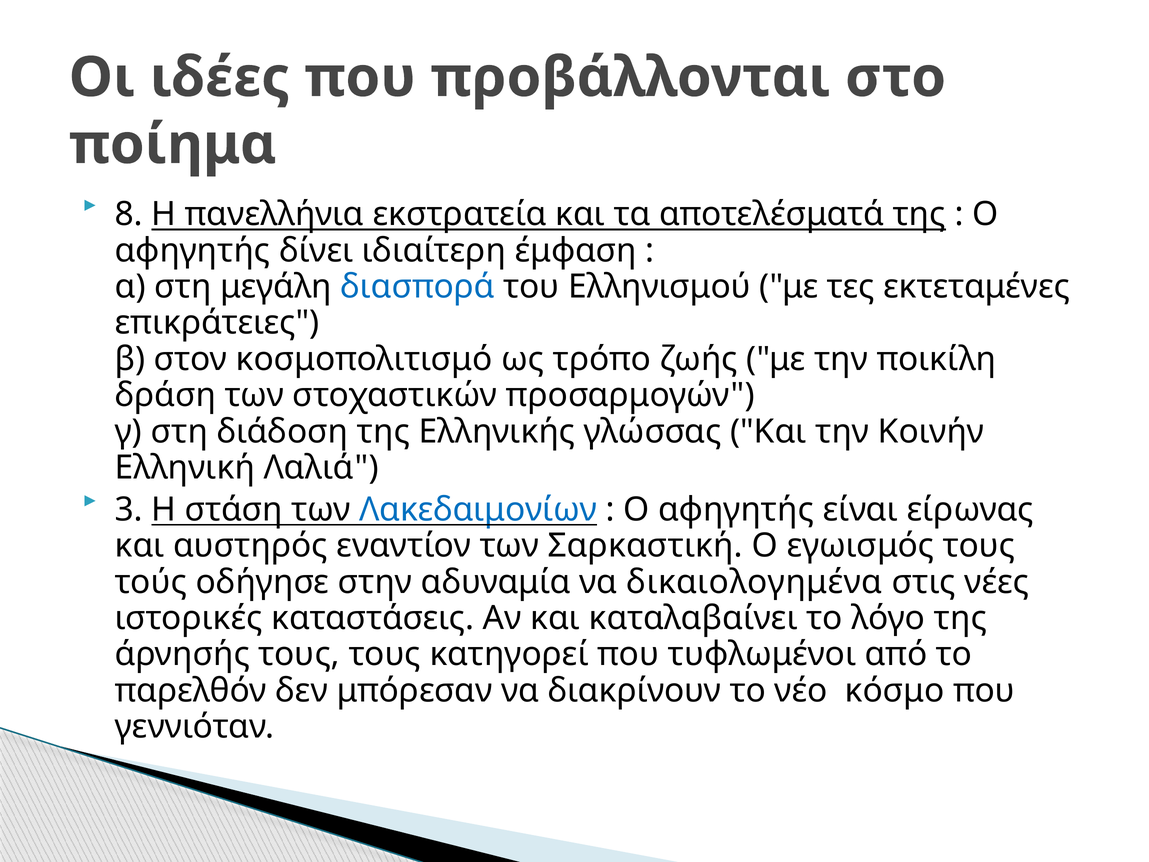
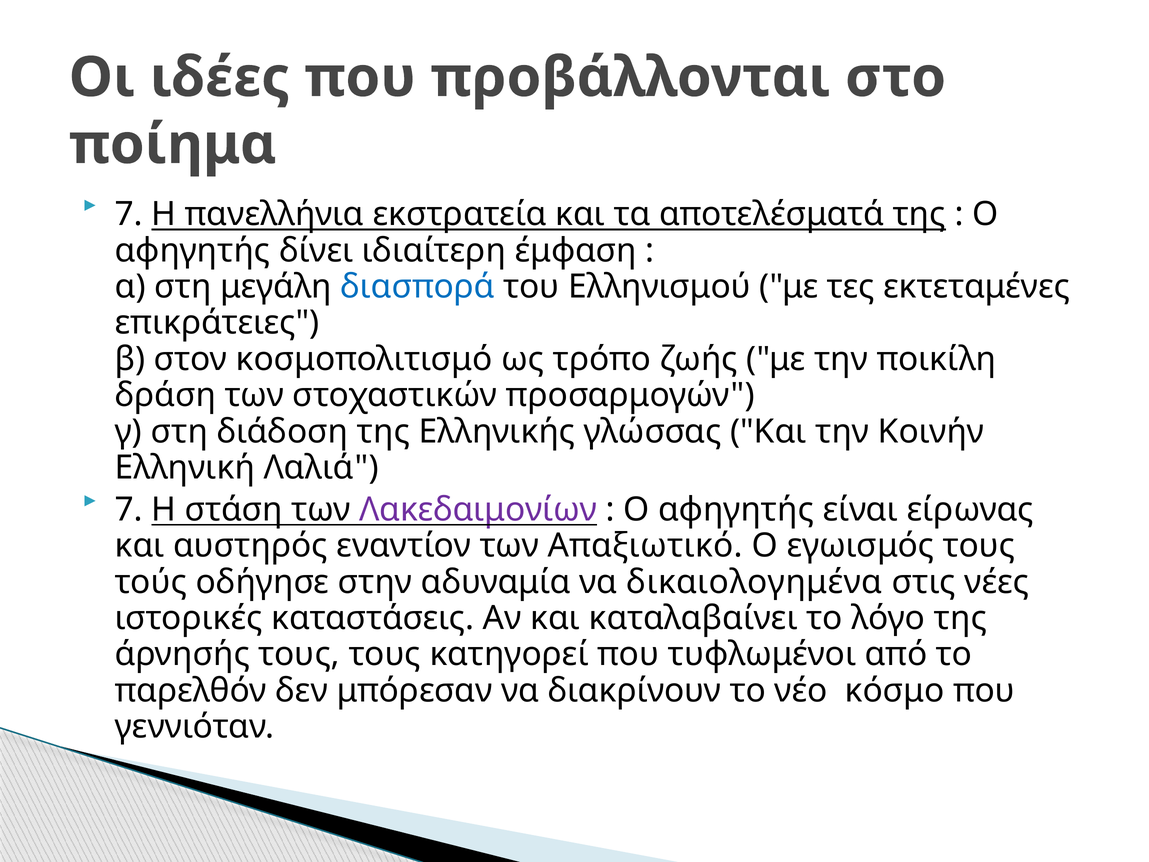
8: 8 -> 7 (129, 214)
3: 3 -> 7 (129, 509)
Λακεδαιμονίων colour: blue -> purple (478, 509)
Σαρκαστική: Σαρκαστική -> Απαξιωτικό (645, 546)
